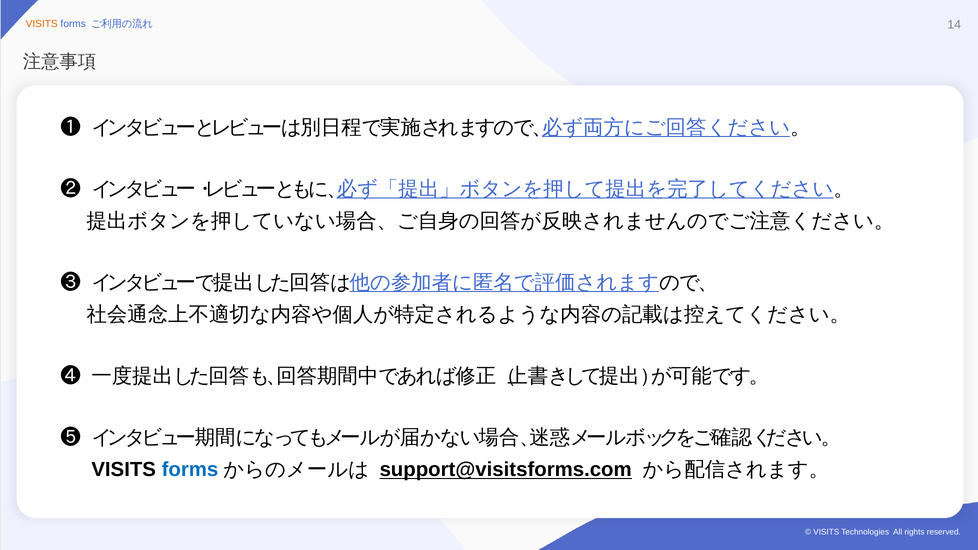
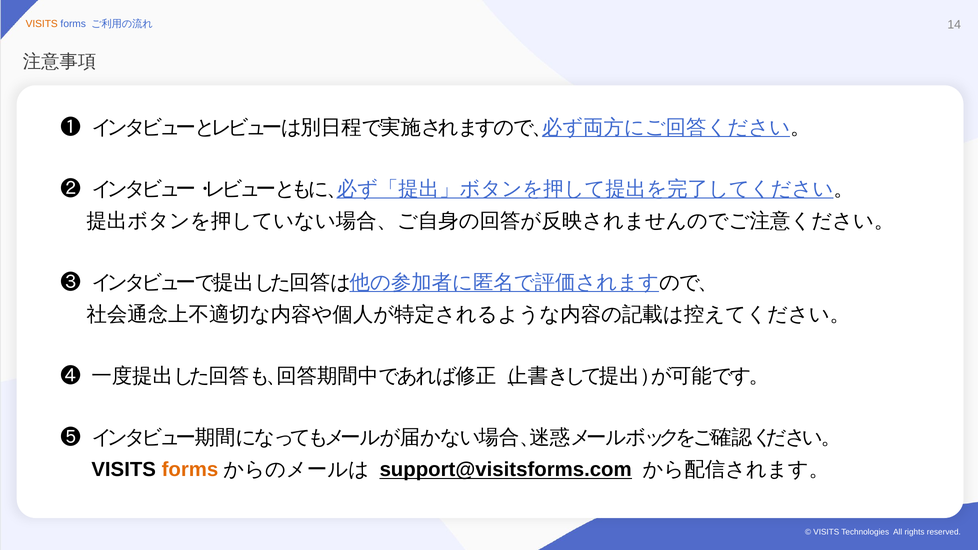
forms colour: blue -> orange (190, 470)
